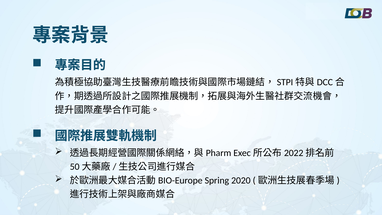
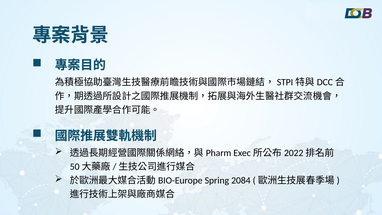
2020: 2020 -> 2084 (241, 180)
